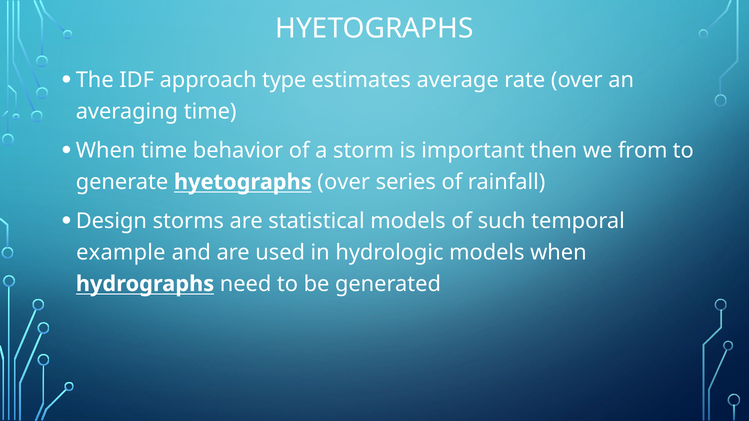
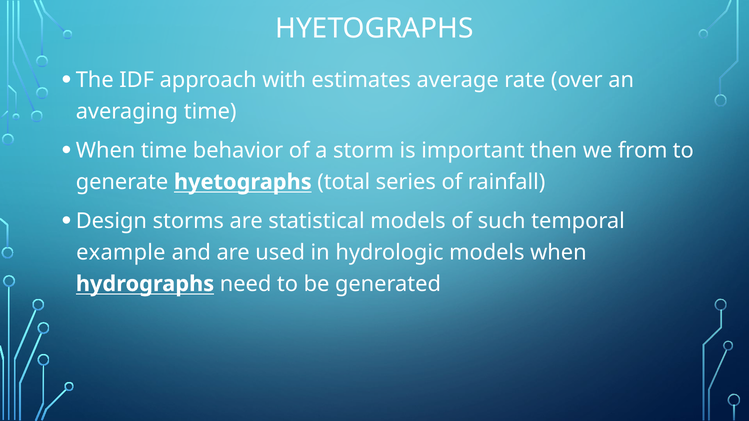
type: type -> with (284, 80)
hyetographs over: over -> total (344, 182)
